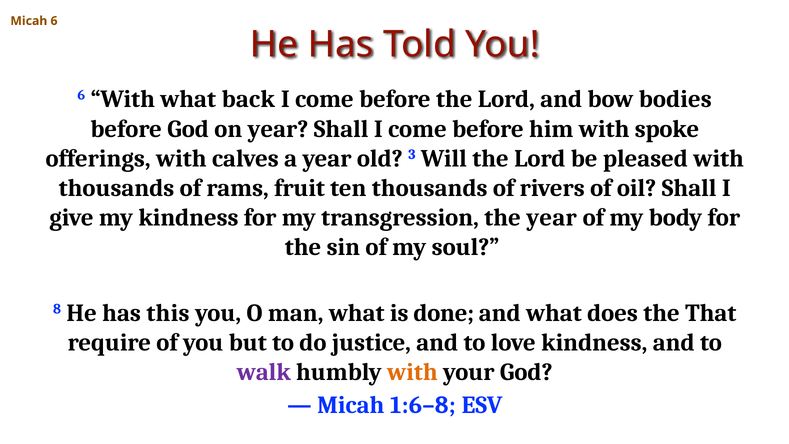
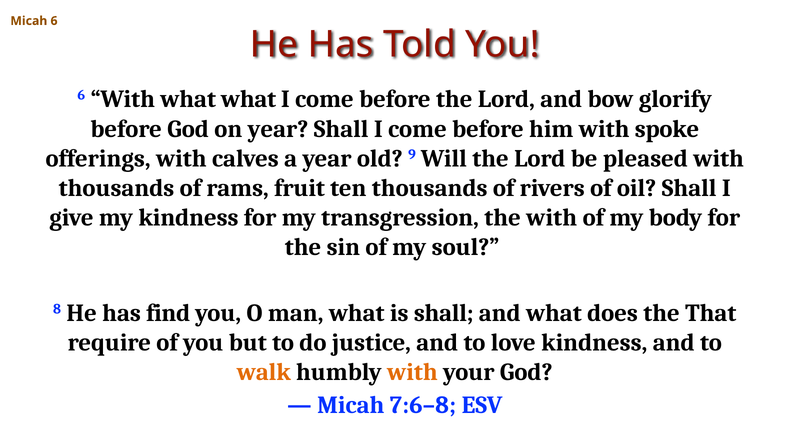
what back: back -> what (249, 99)
bodies: bodies -> glorify (675, 99)
3: 3 -> 9 (412, 154)
the year: year -> with (552, 218)
this: this -> find (168, 313)
is done: done -> shall (444, 313)
walk colour: purple -> orange (264, 372)
1:6–8: 1:6–8 -> 7:6–8 (423, 405)
